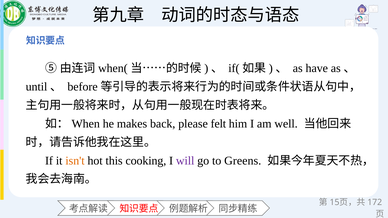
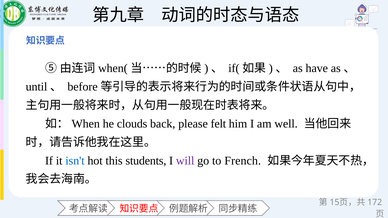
makes: makes -> clouds (132, 124)
isn't colour: orange -> blue (75, 161)
cooking: cooking -> students (146, 161)
Greens: Greens -> French (243, 161)
